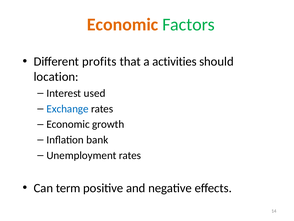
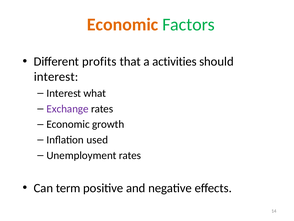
location: location -> interest (56, 77)
used: used -> what (95, 93)
Exchange colour: blue -> purple (68, 109)
bank: bank -> used (97, 140)
